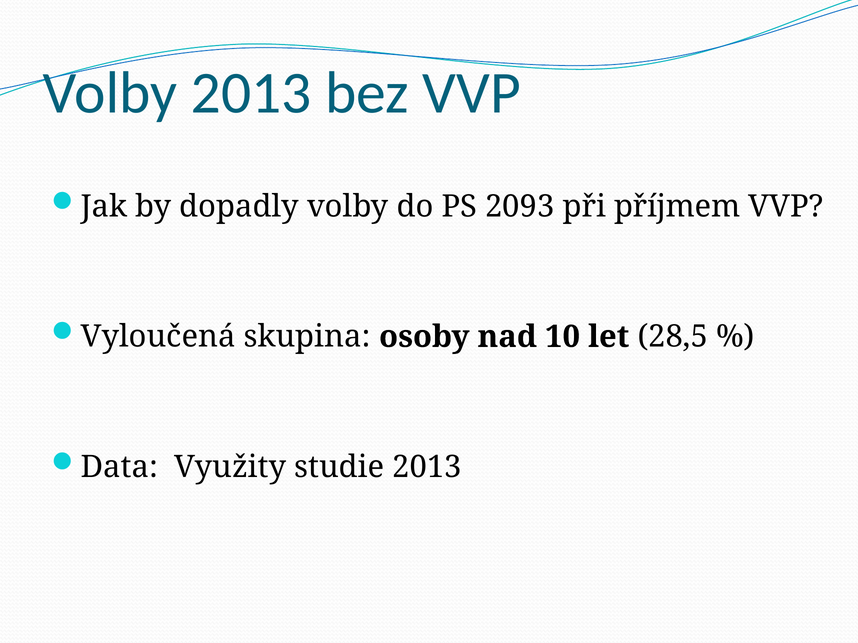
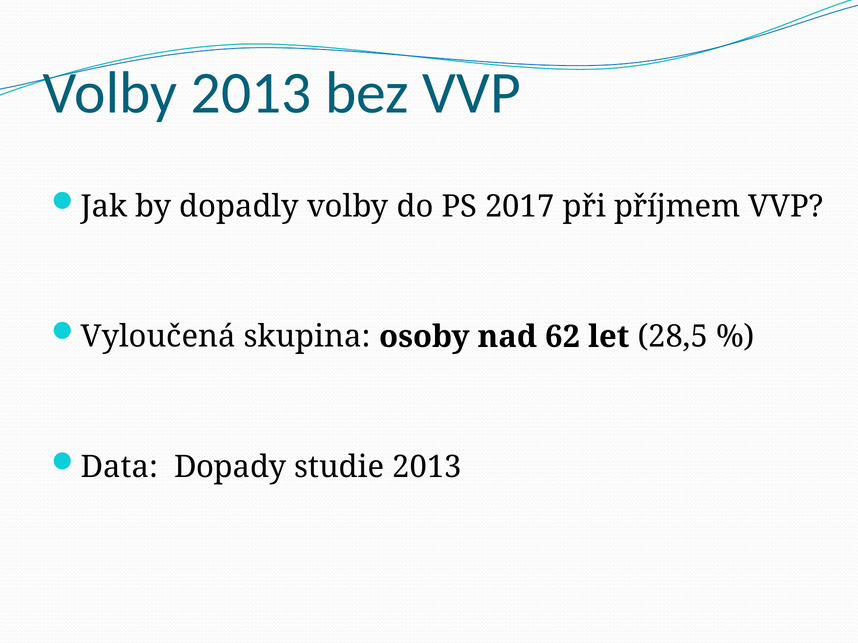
2093: 2093 -> 2017 (520, 207)
10: 10 -> 62 (562, 337)
Využity: Využity -> Dopady (230, 467)
